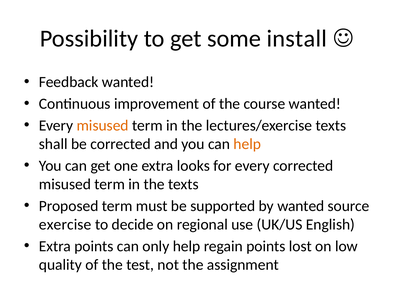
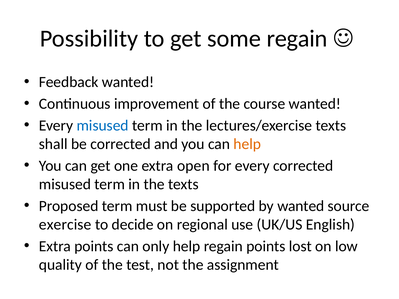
some install: install -> regain (297, 39)
misused colour: orange -> blue (103, 126)
looks: looks -> open (193, 166)
